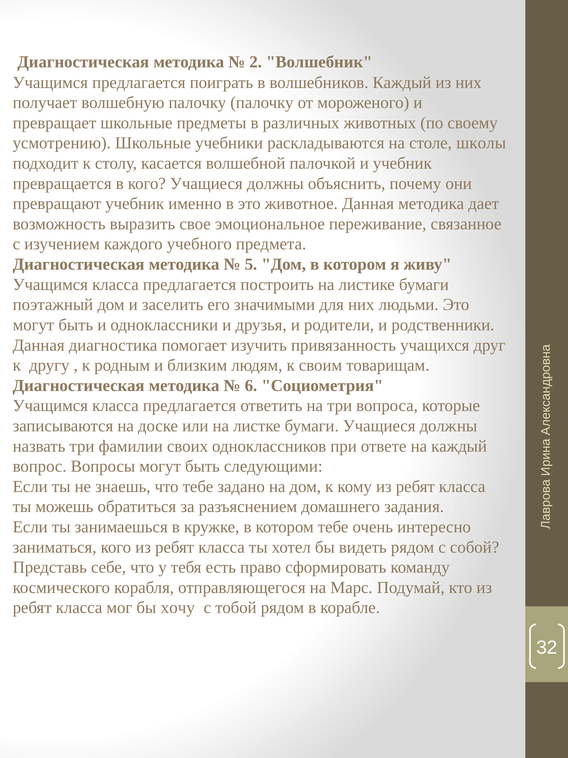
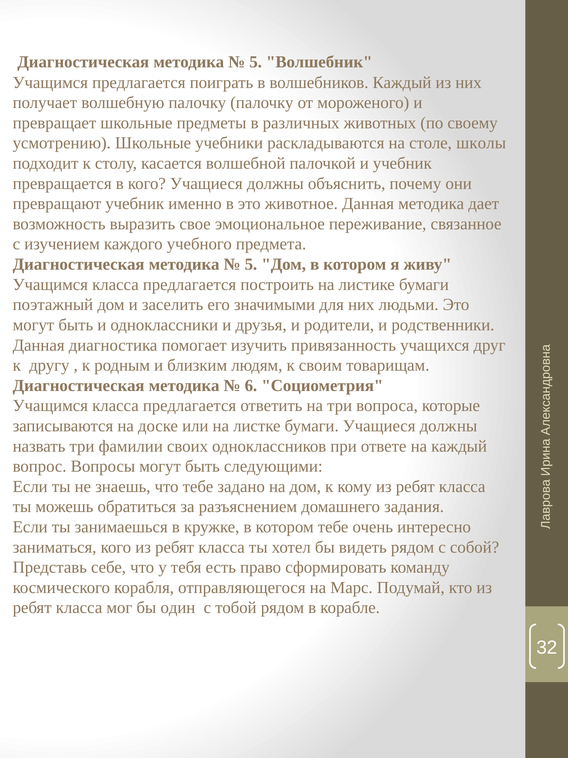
2: 2 -> 5 (256, 62)
хочу: хочу -> один (178, 607)
